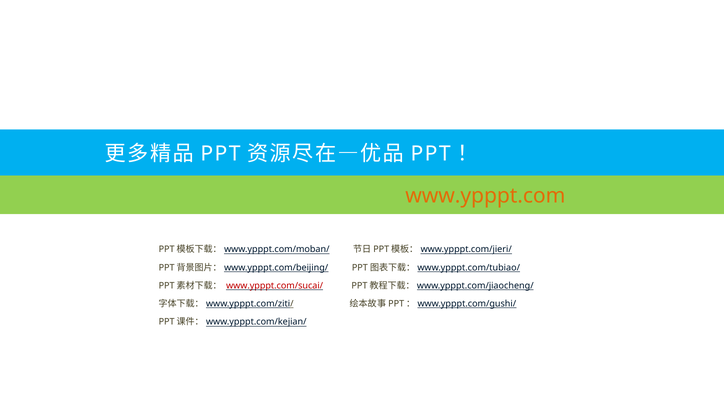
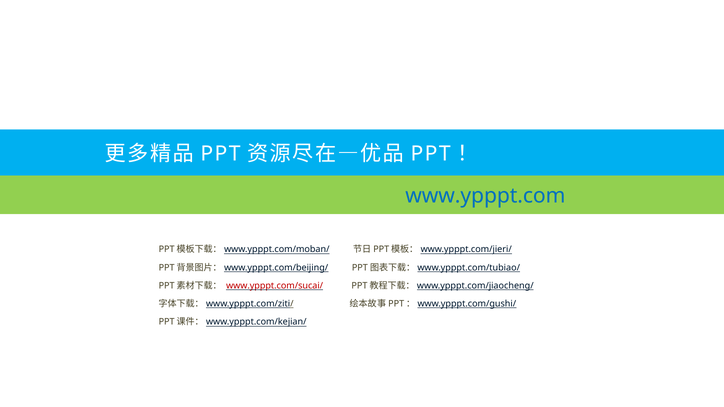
www.ypppt.com colour: orange -> blue (485, 196)
